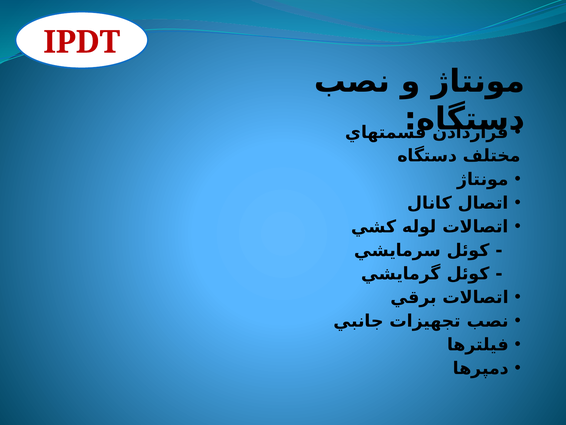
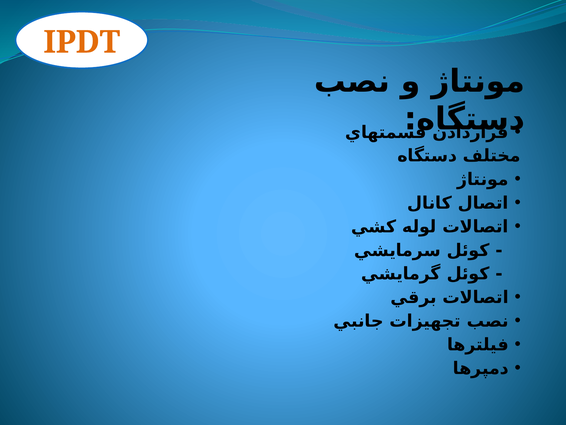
IPDT colour: red -> orange (82, 42)
